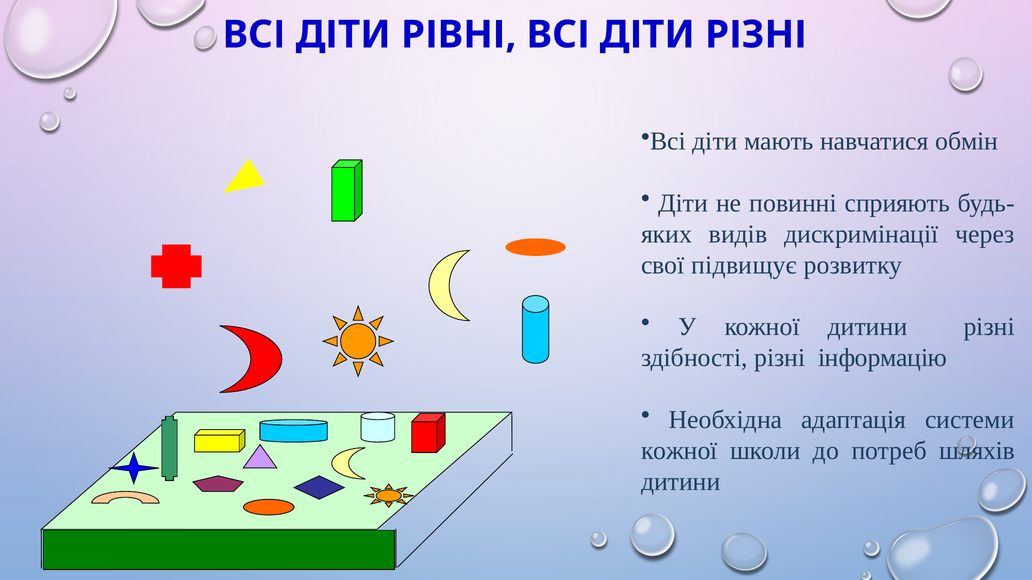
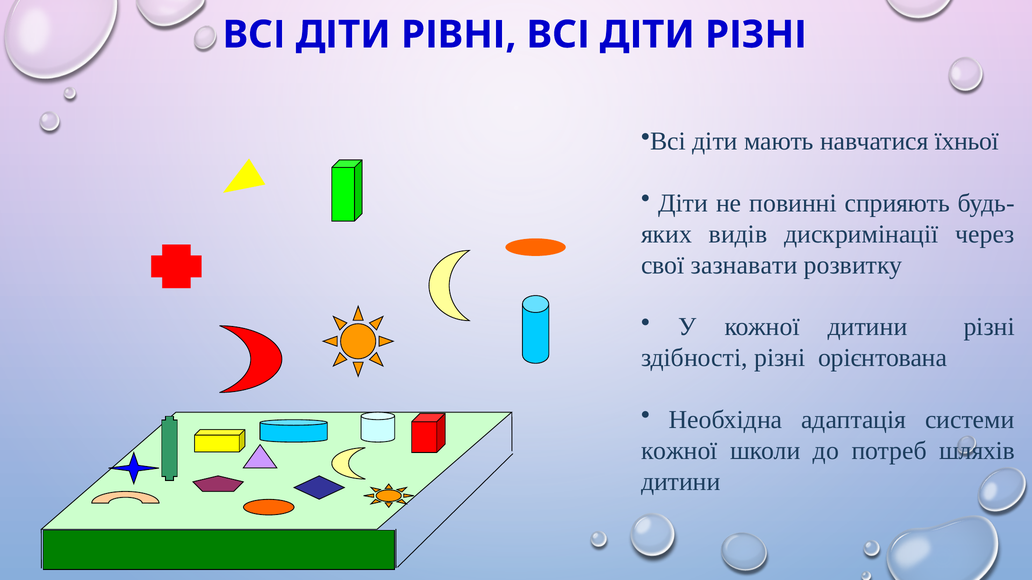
обмін: обмін -> їхньої (967, 141)
підвищує: підвищує -> зазнавати (744, 265)
інформацію: інформацію -> орієнтована (883, 358)
